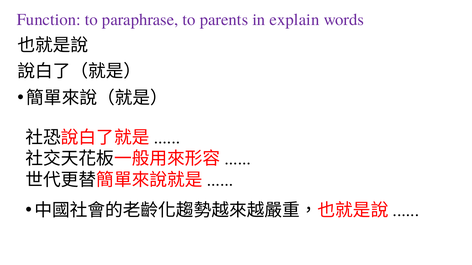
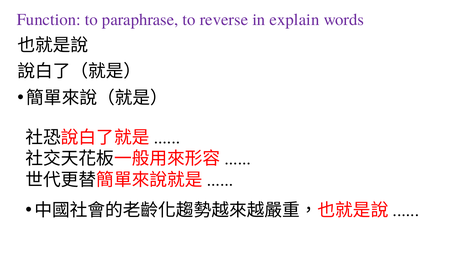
parents: parents -> reverse (224, 20)
